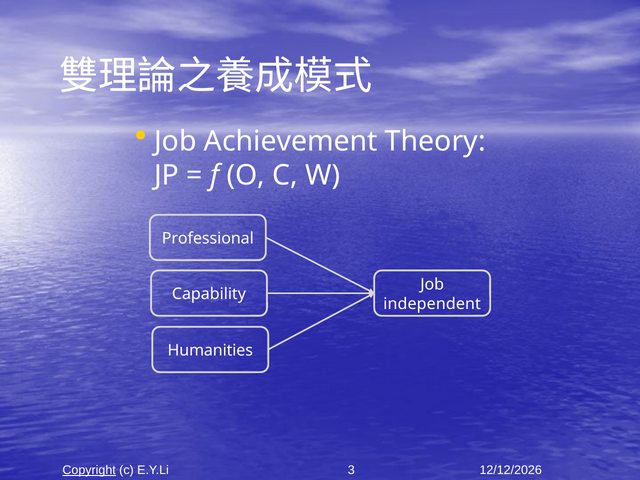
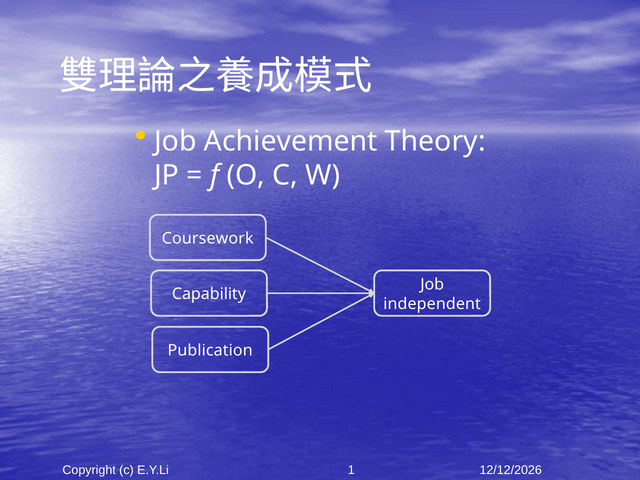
Professional: Professional -> Coursework (208, 239)
Humanities: Humanities -> Publication (210, 351)
Copyright underline: present -> none (89, 470)
3: 3 -> 1 (351, 470)
